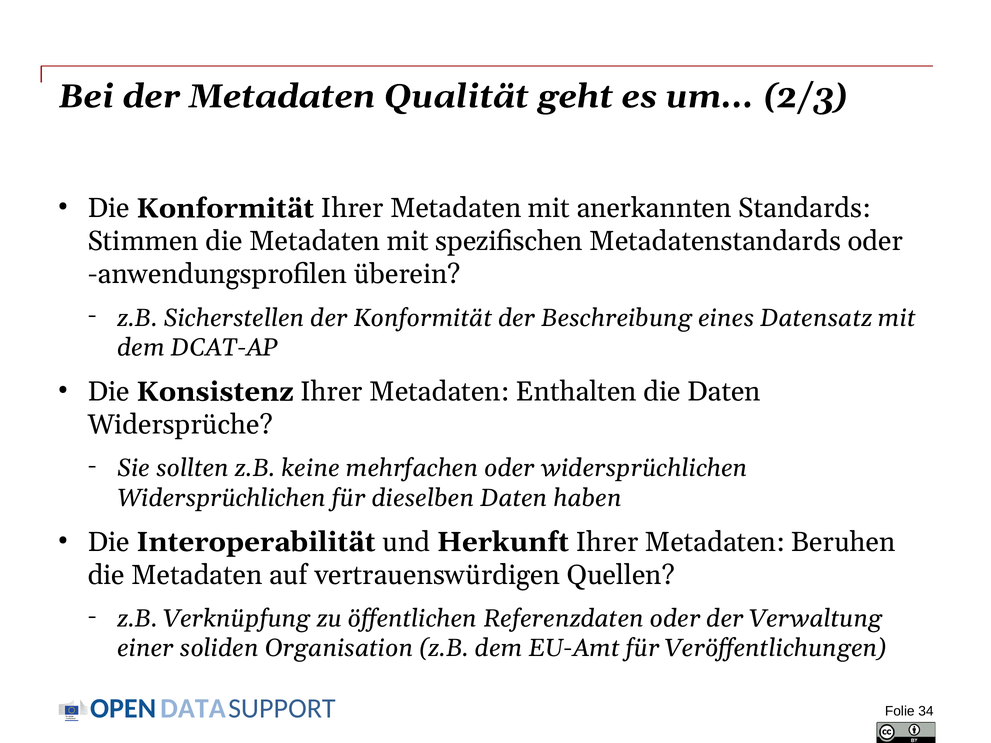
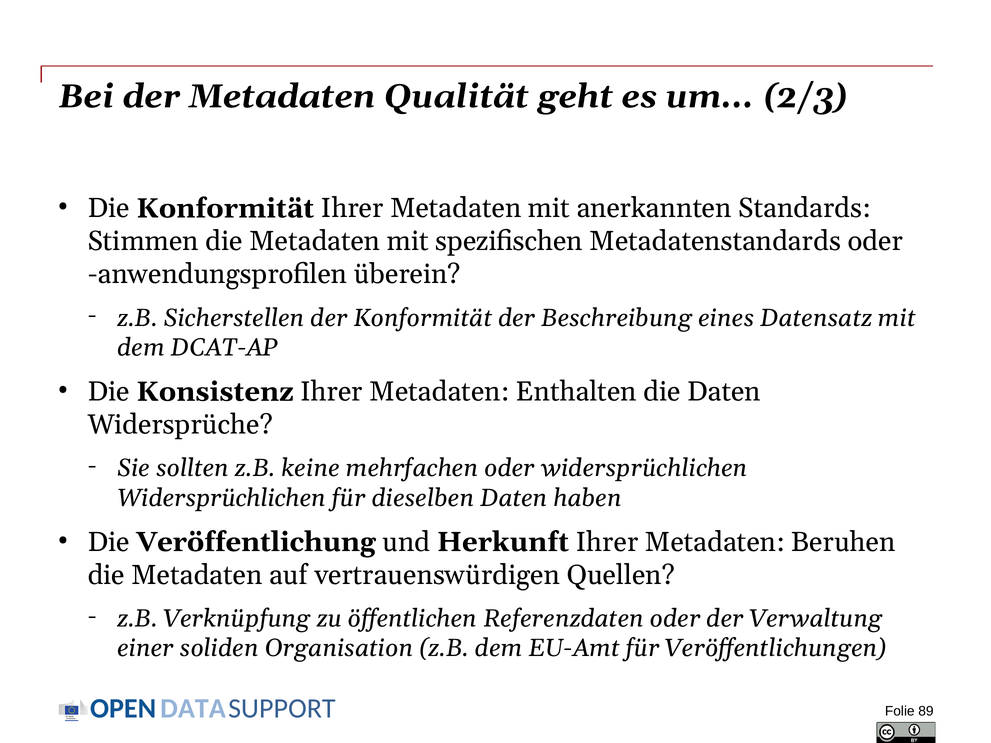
Interoperabilität: Interoperabilität -> Veröffentlichung (256, 542)
34: 34 -> 89 (926, 711)
